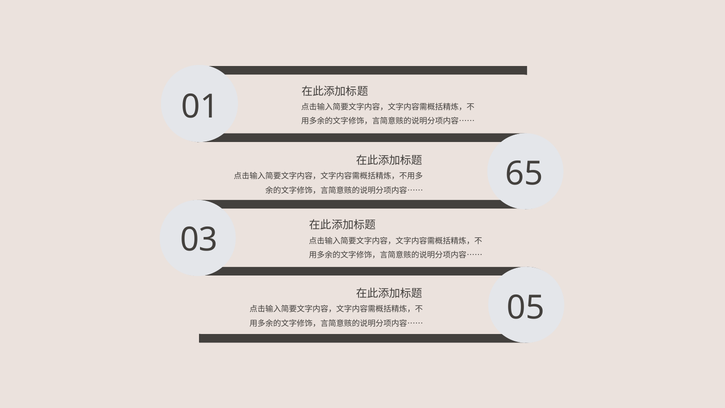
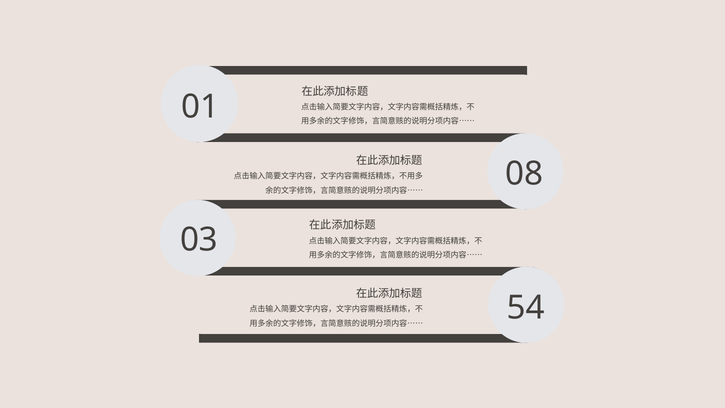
65: 65 -> 08 (524, 174)
05: 05 -> 54 (526, 308)
